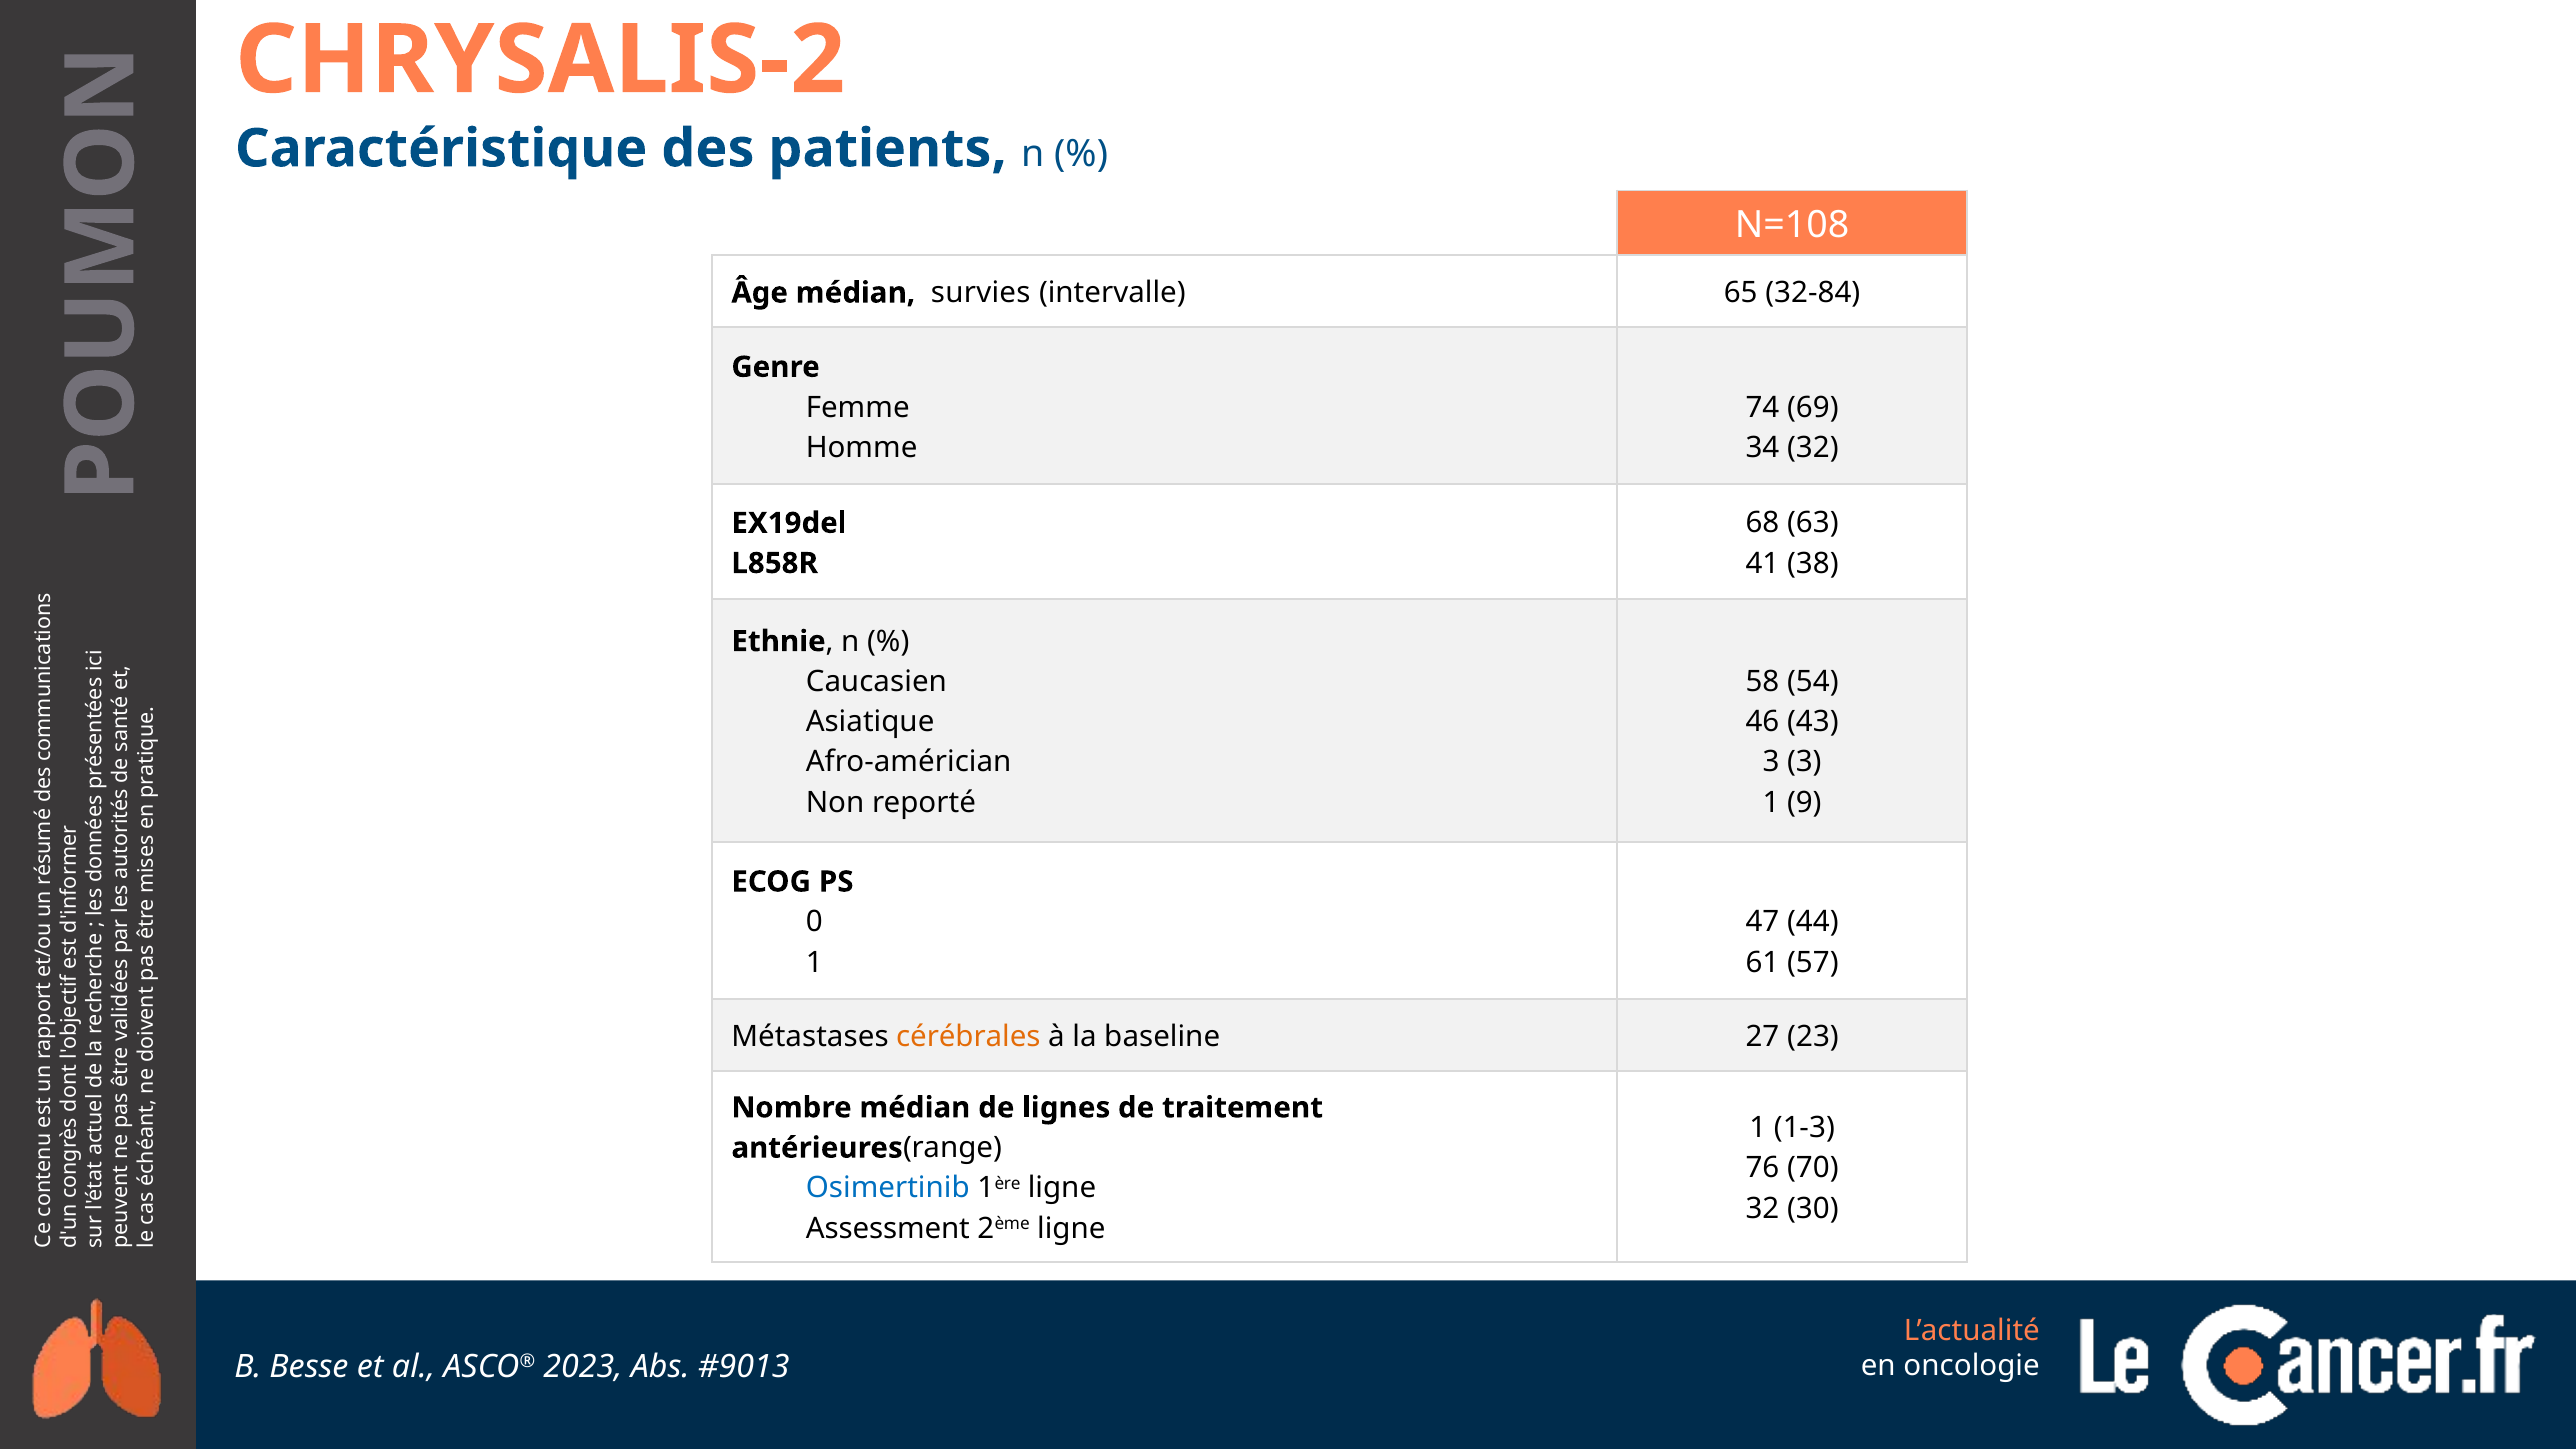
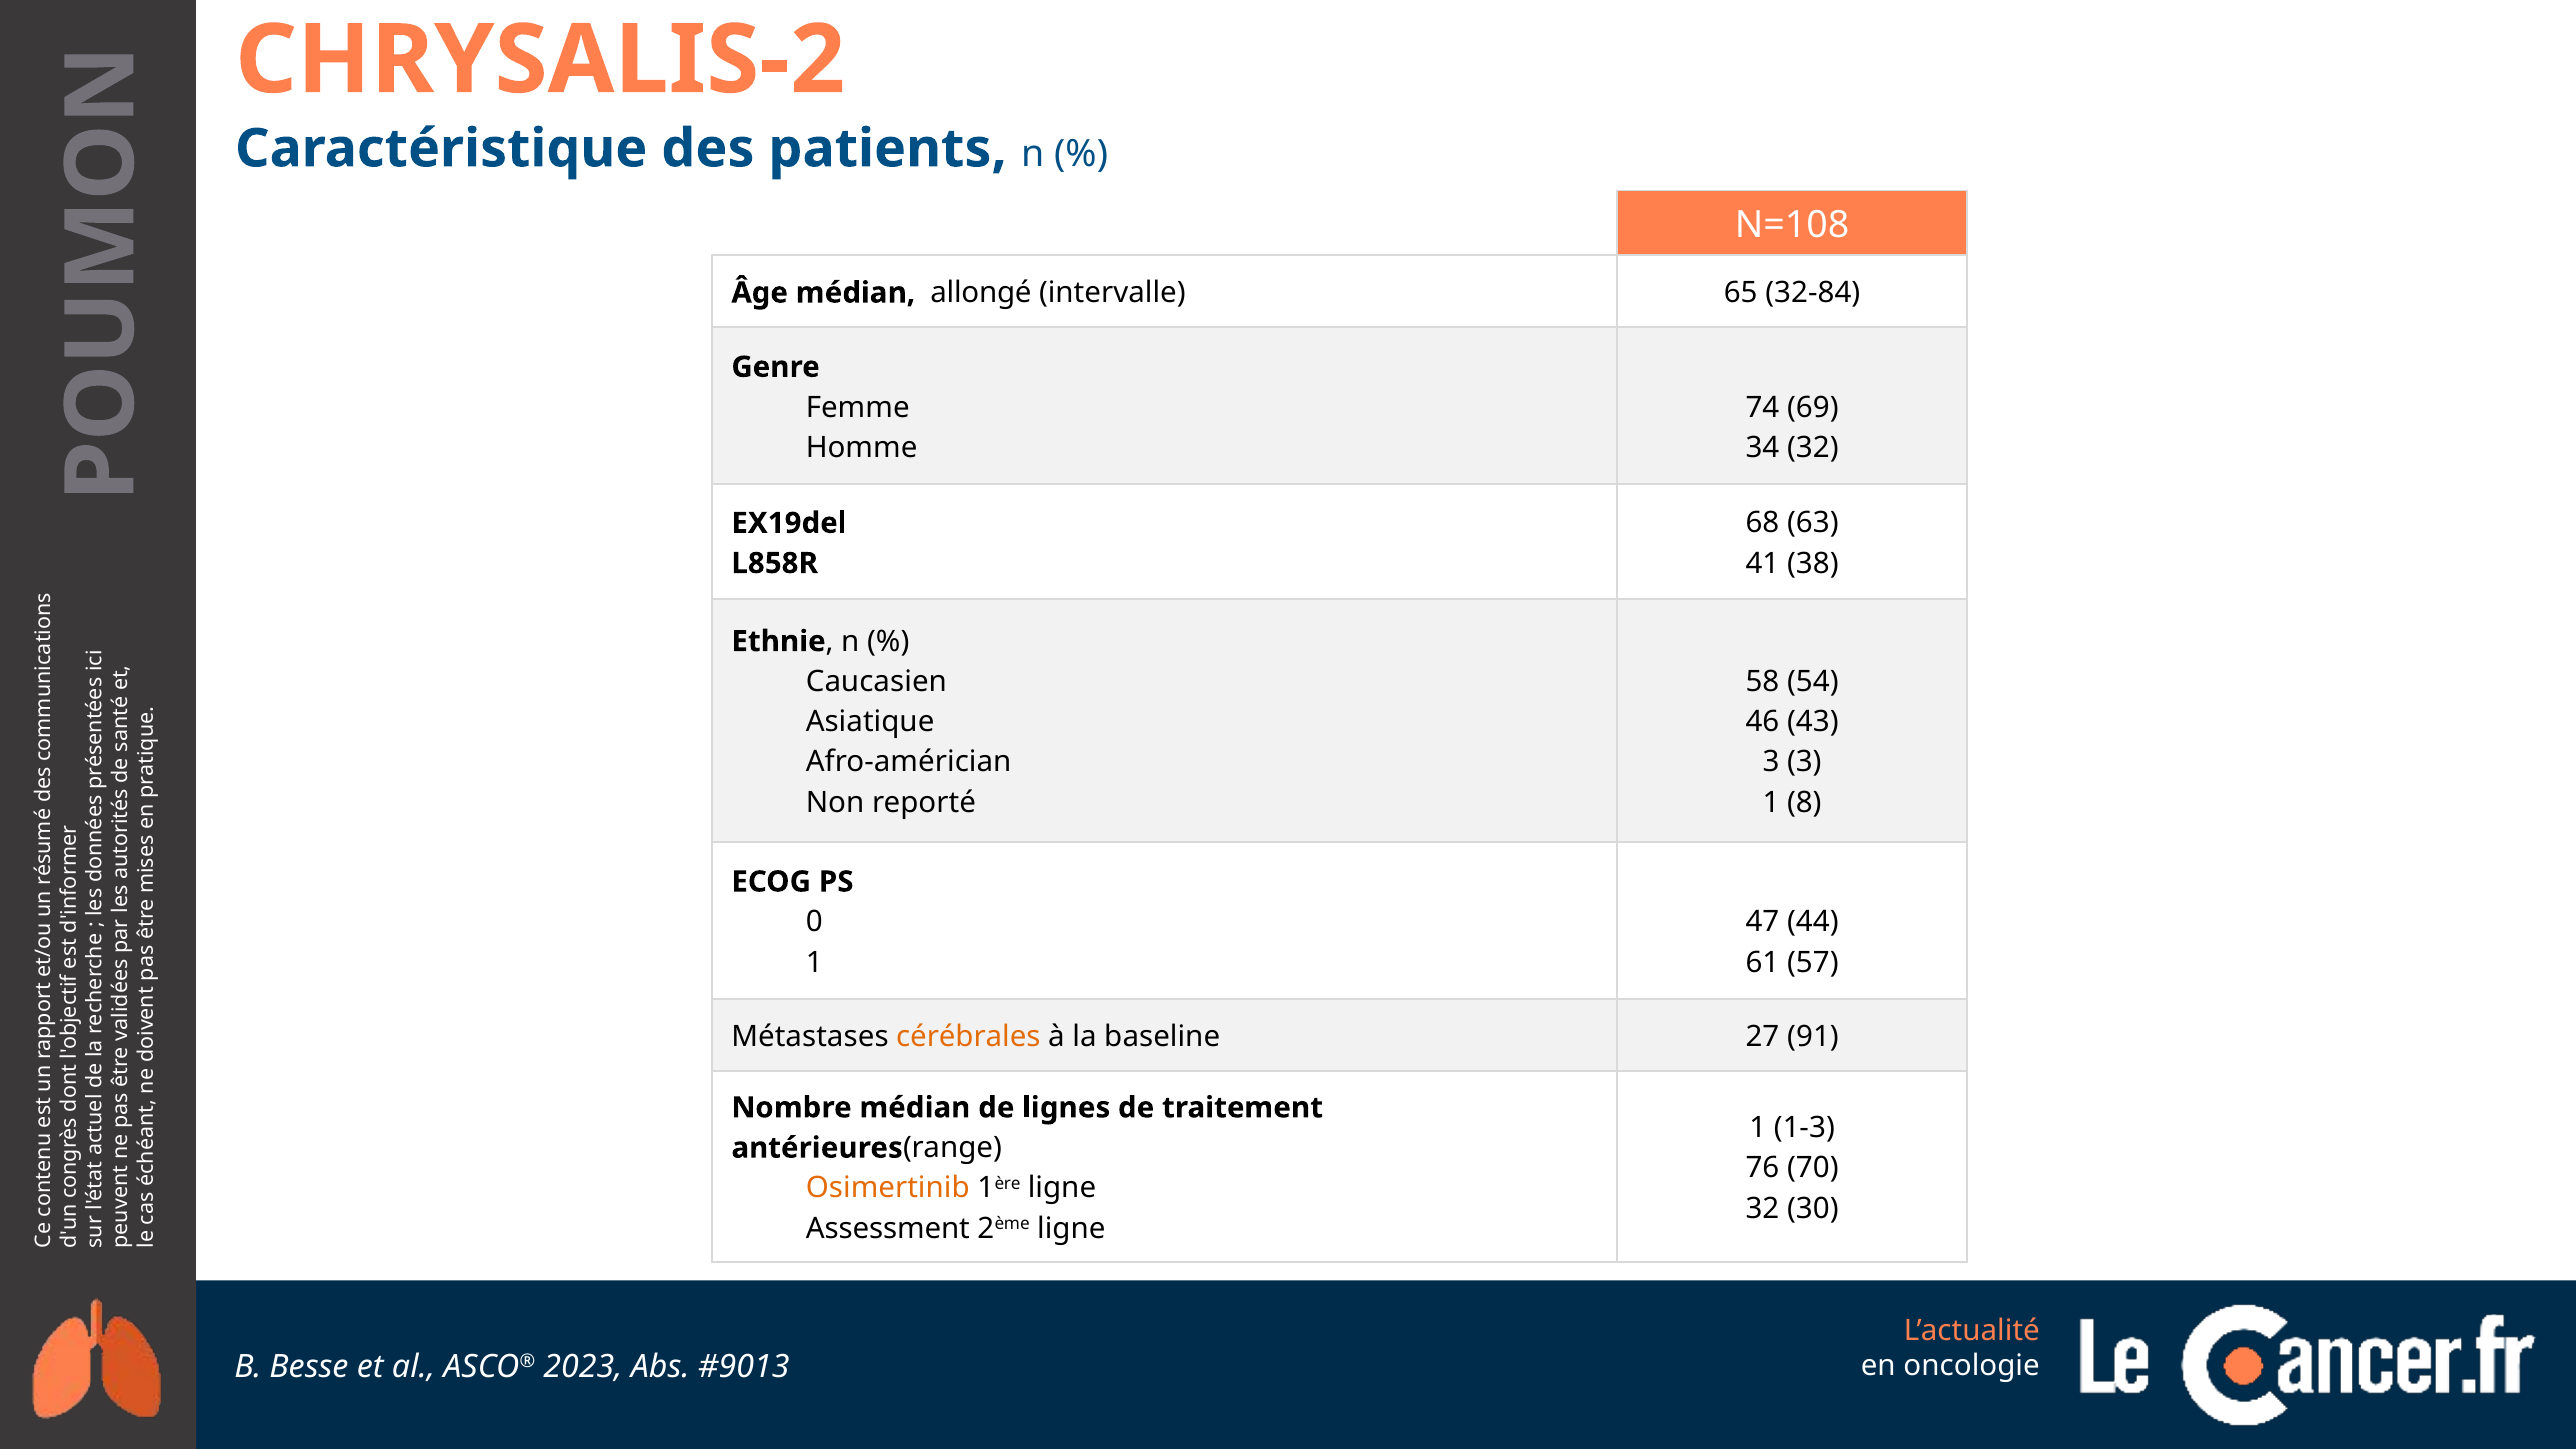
survies: survies -> allongé (981, 293)
9: 9 -> 8 (1804, 802)
23: 23 -> 91 (1813, 1036)
Osimertinib colour: blue -> orange (888, 1188)
